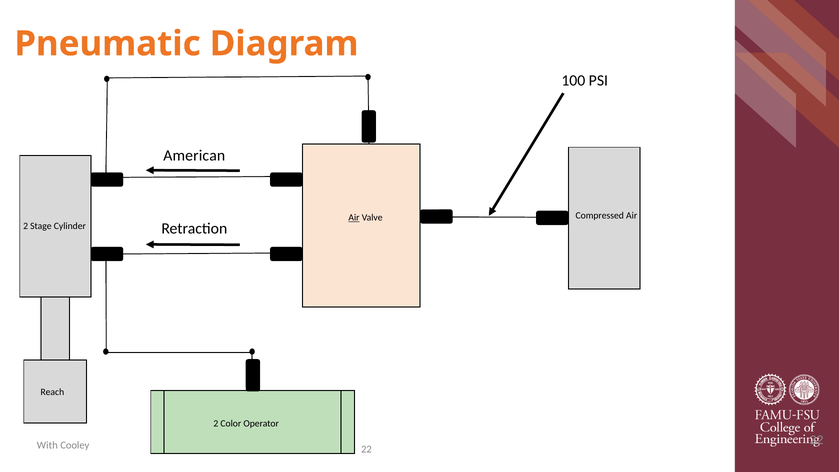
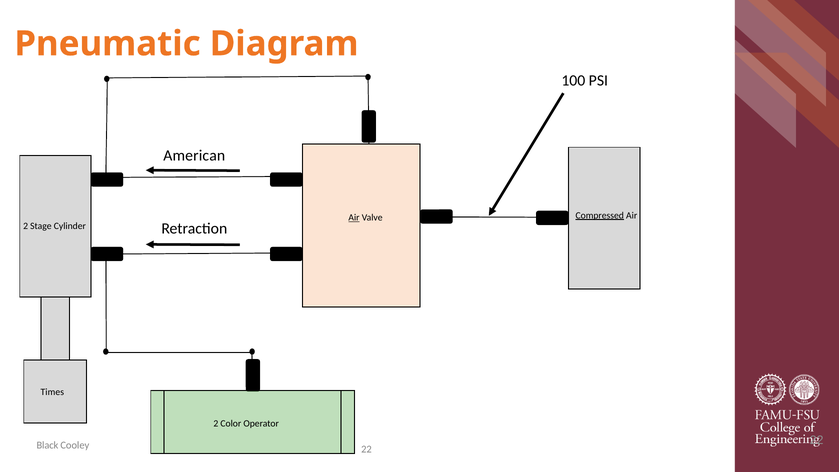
Compressed underline: none -> present (600, 215)
Reach: Reach -> Times (52, 392)
With: With -> Black (47, 445)
